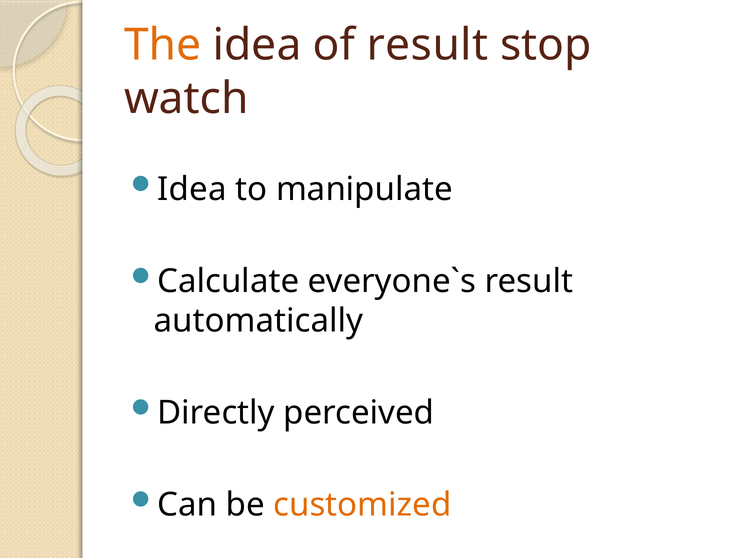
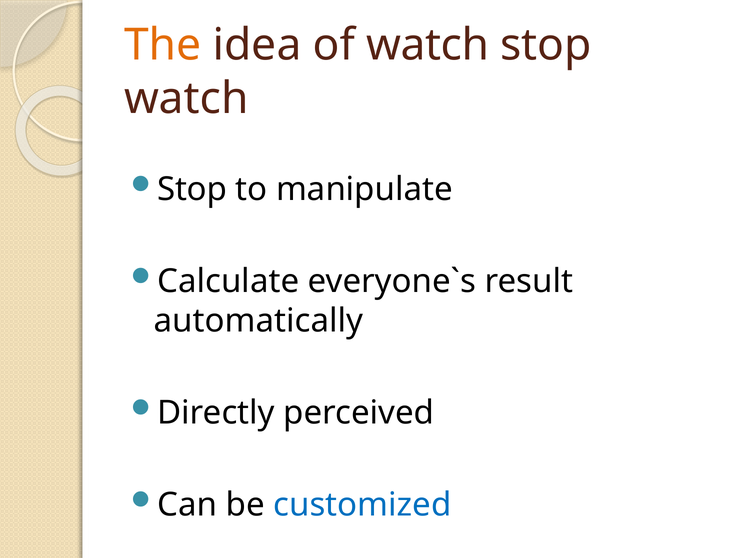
of result: result -> watch (428, 45)
Idea: Idea -> Stop (192, 190)
customized colour: orange -> blue (362, 505)
